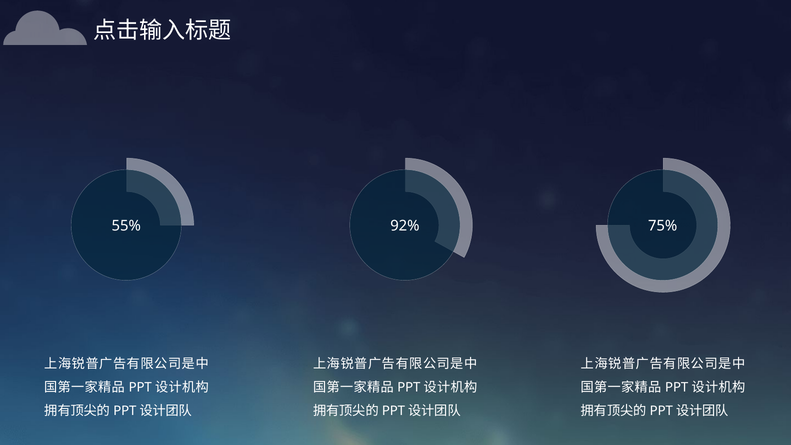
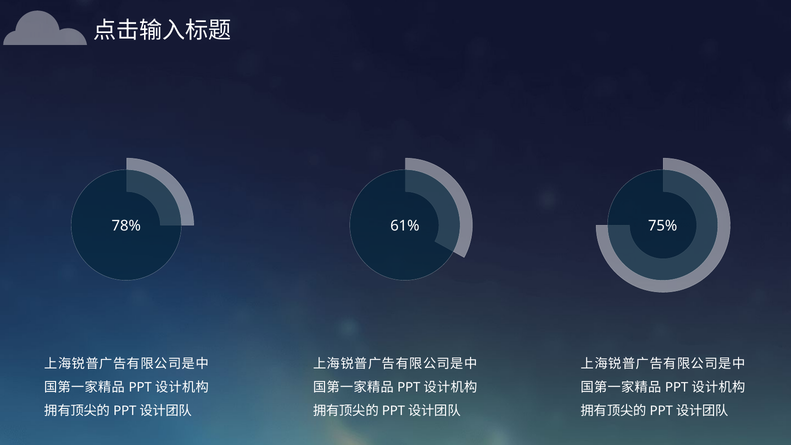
55%: 55% -> 78% (126, 226)
92%: 92% -> 61% (405, 226)
